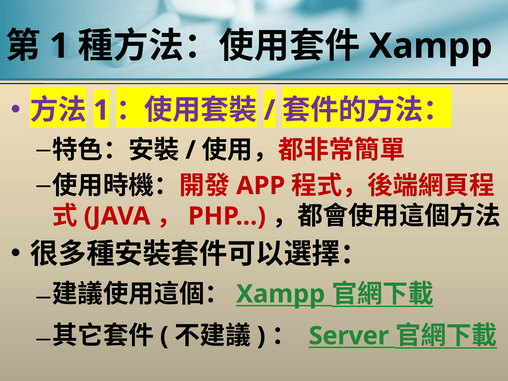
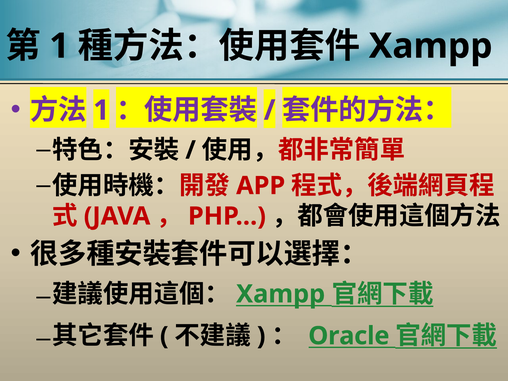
Server: Server -> Oracle (349, 336)
